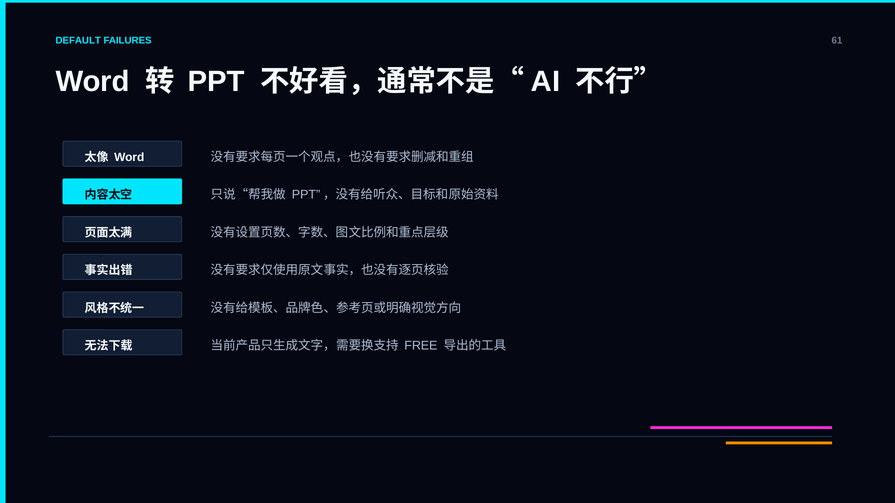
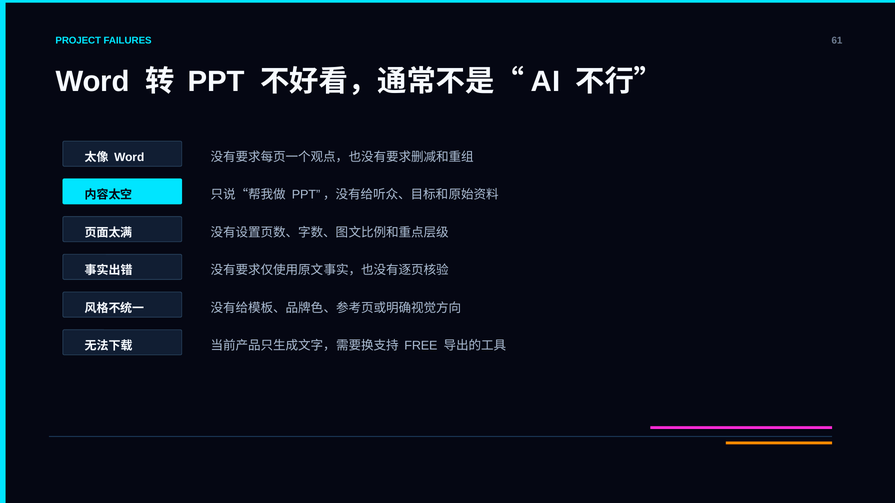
DEFAULT: DEFAULT -> PROJECT (78, 41)
